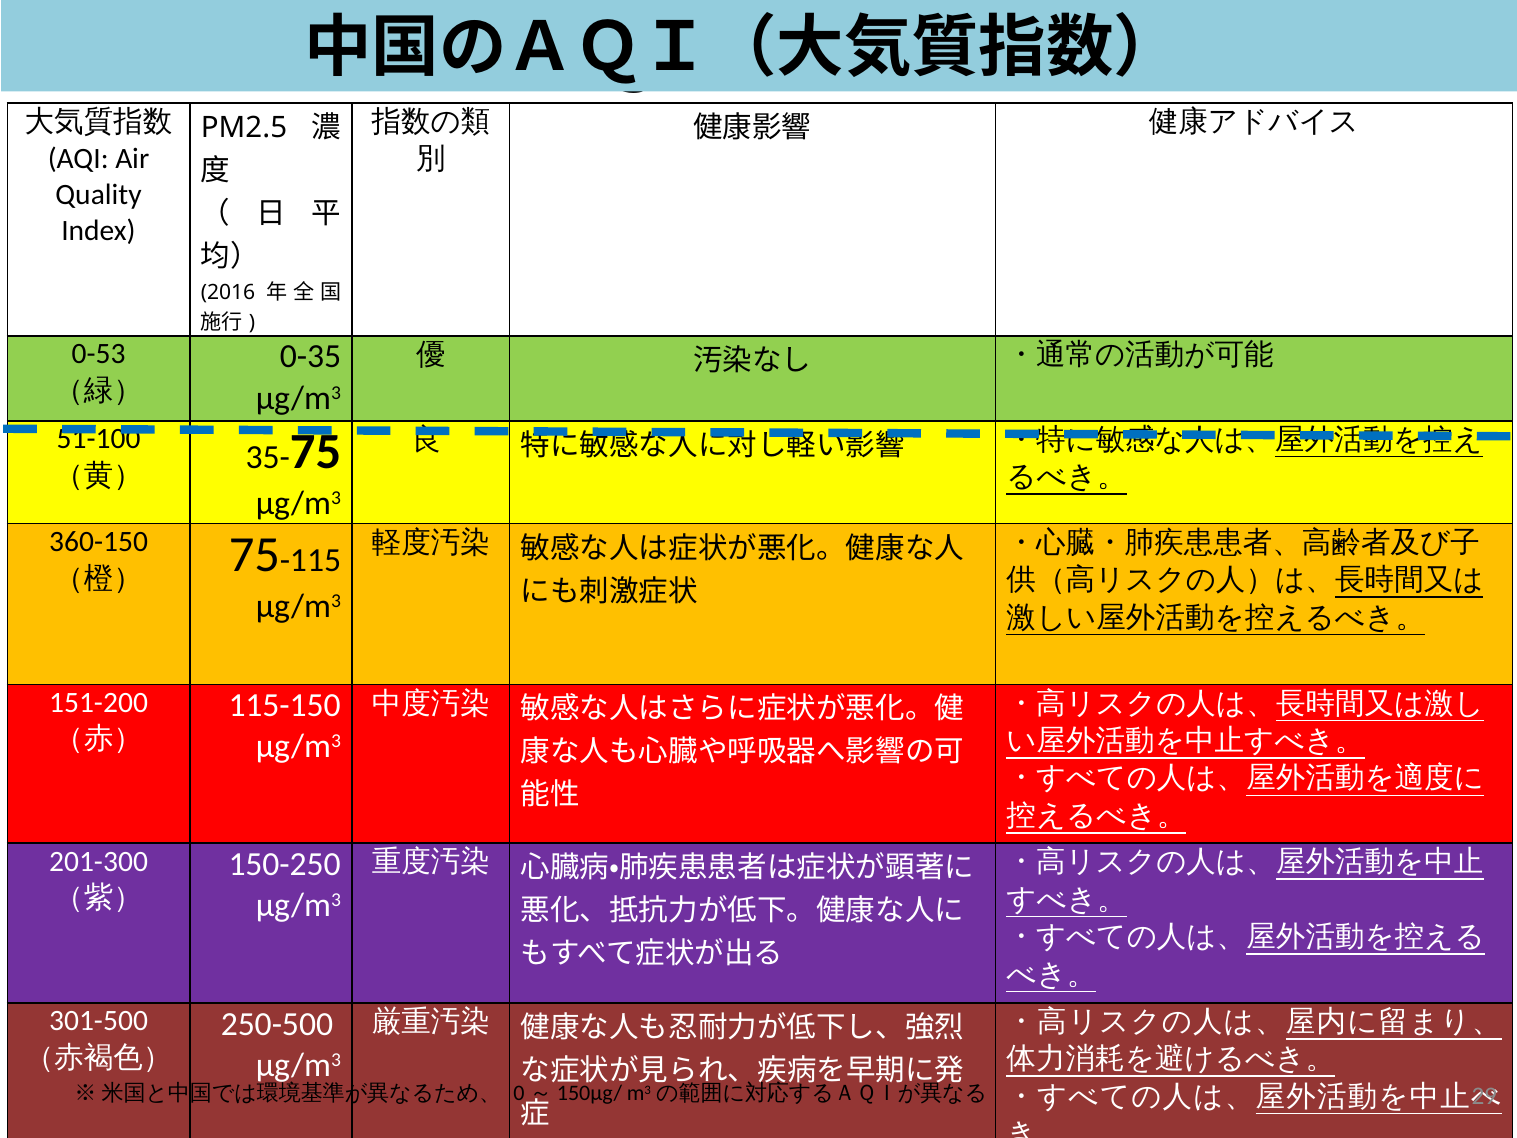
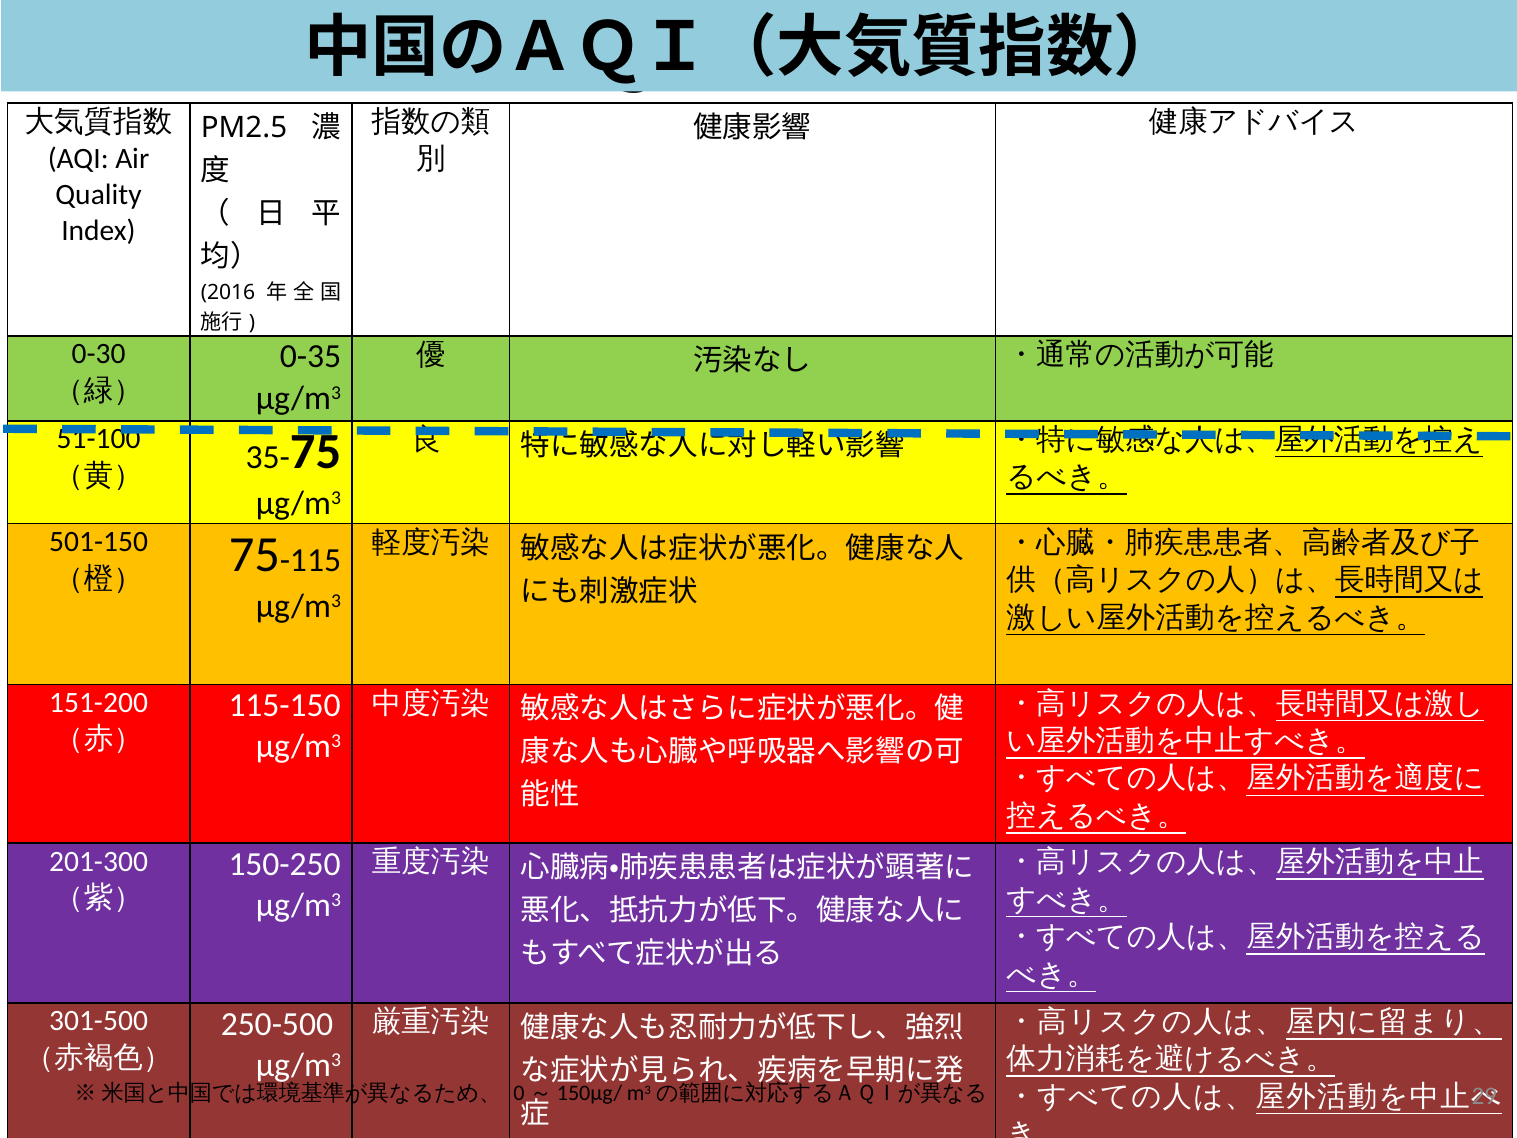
0-53: 0-53 -> 0-30 (99, 354)
360-150: 360-150 -> 501-150 (99, 542)
